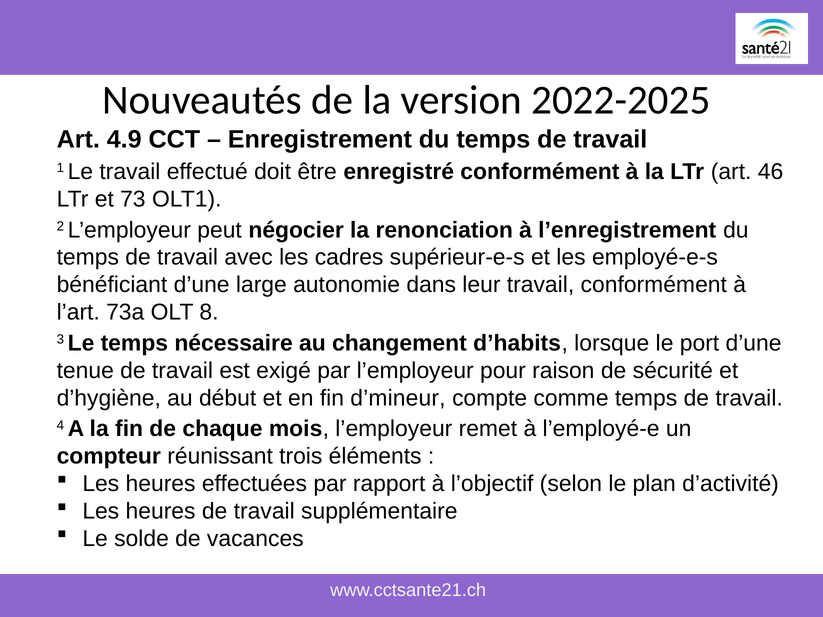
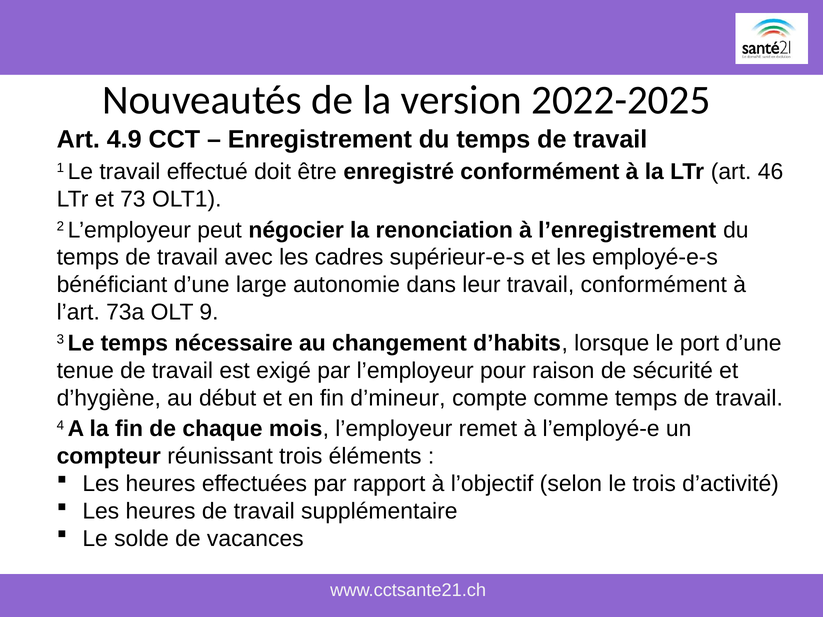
8: 8 -> 9 (209, 312)
le plan: plan -> trois (654, 484)
